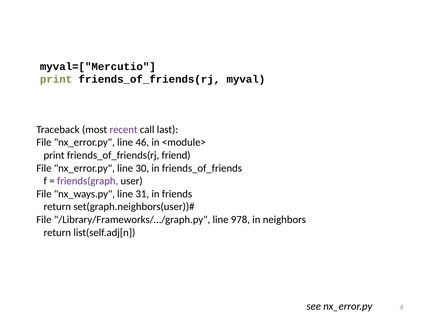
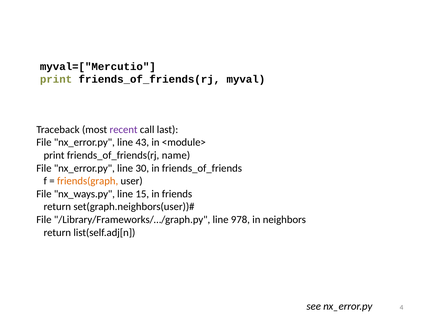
46: 46 -> 43 (142, 142)
friend: friend -> name (176, 155)
friends(graph colour: purple -> orange (88, 181)
31: 31 -> 15 (142, 194)
